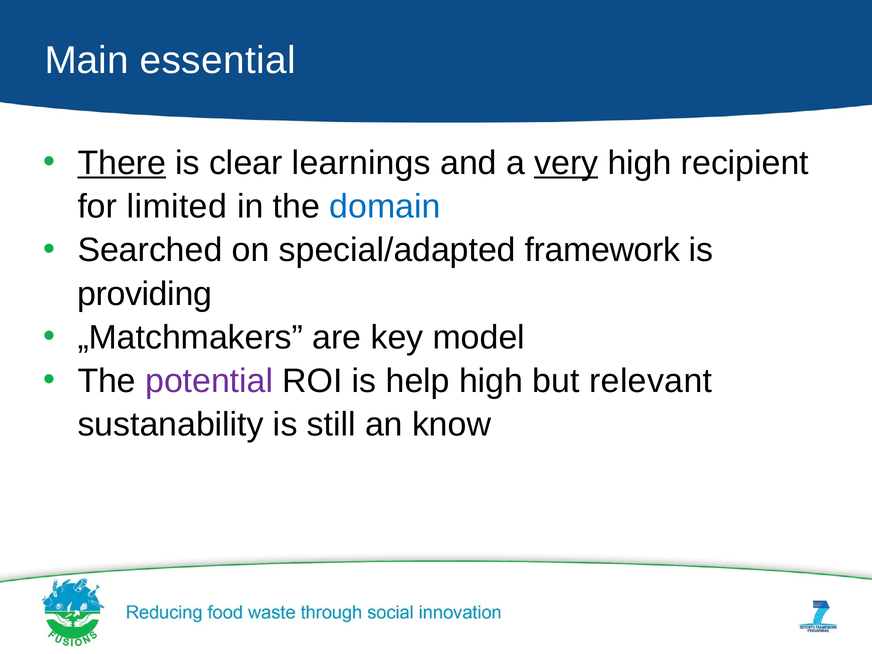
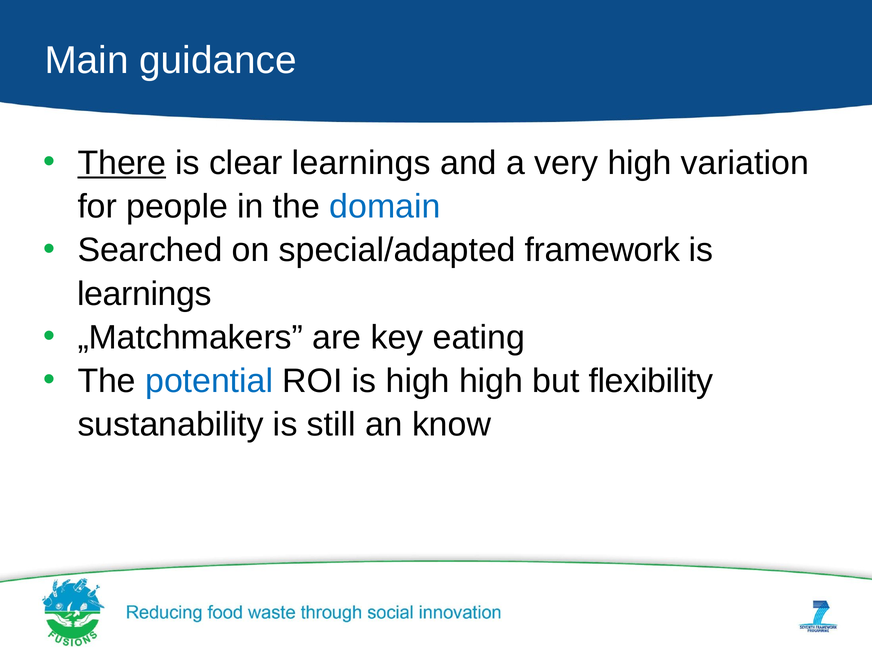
essential: essential -> guidance (218, 60)
very underline: present -> none (566, 163)
recipient: recipient -> variation (745, 163)
limited: limited -> people (177, 207)
providing: providing -> learnings (144, 294)
model: model -> eating (479, 337)
potential colour: purple -> blue (209, 381)
is help: help -> high (418, 381)
relevant: relevant -> flexibility (651, 381)
